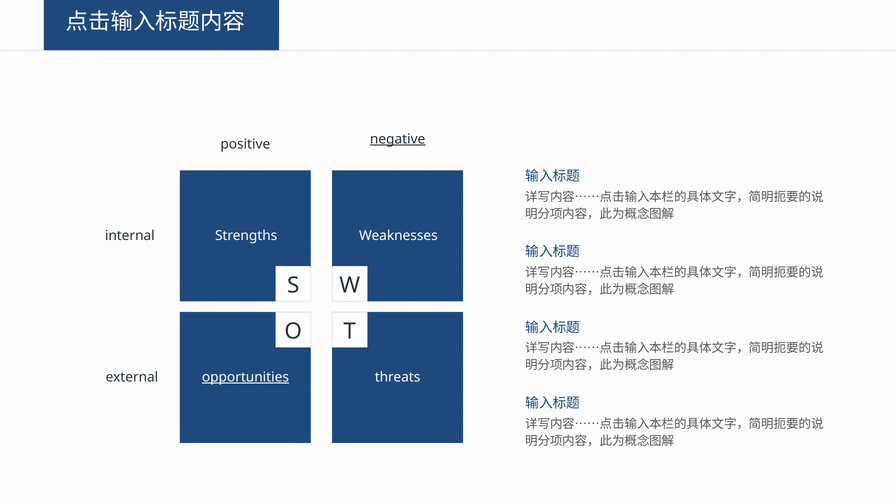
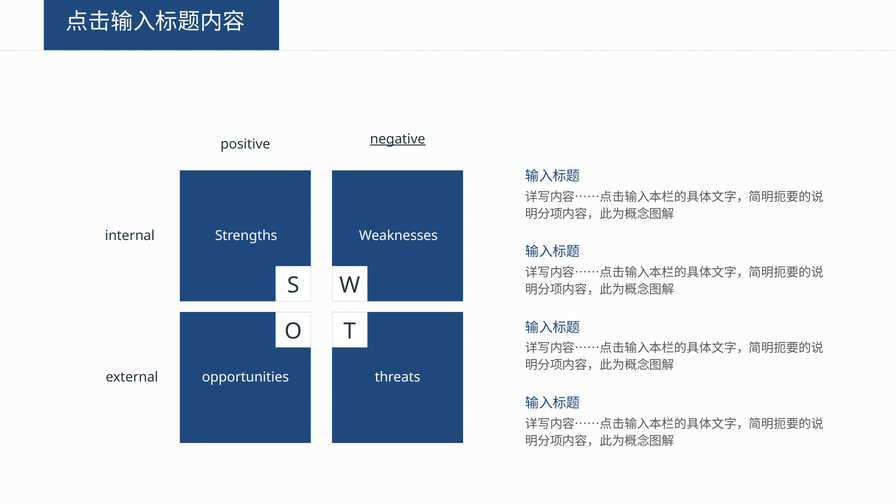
opportunities underline: present -> none (245, 377)
